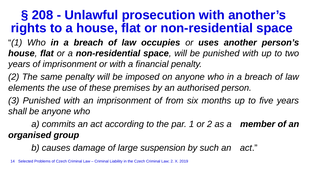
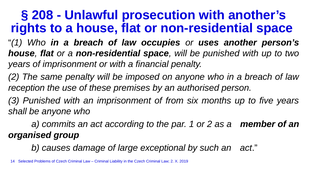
elements: elements -> reception (26, 88)
suspension: suspension -> exceptional (163, 148)
